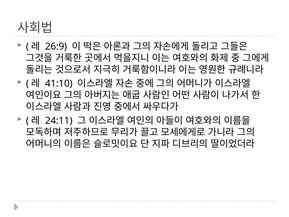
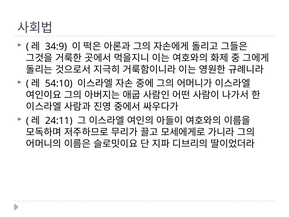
26:9: 26:9 -> 34:9 (56, 46)
41:10: 41:10 -> 54:10 (59, 84)
